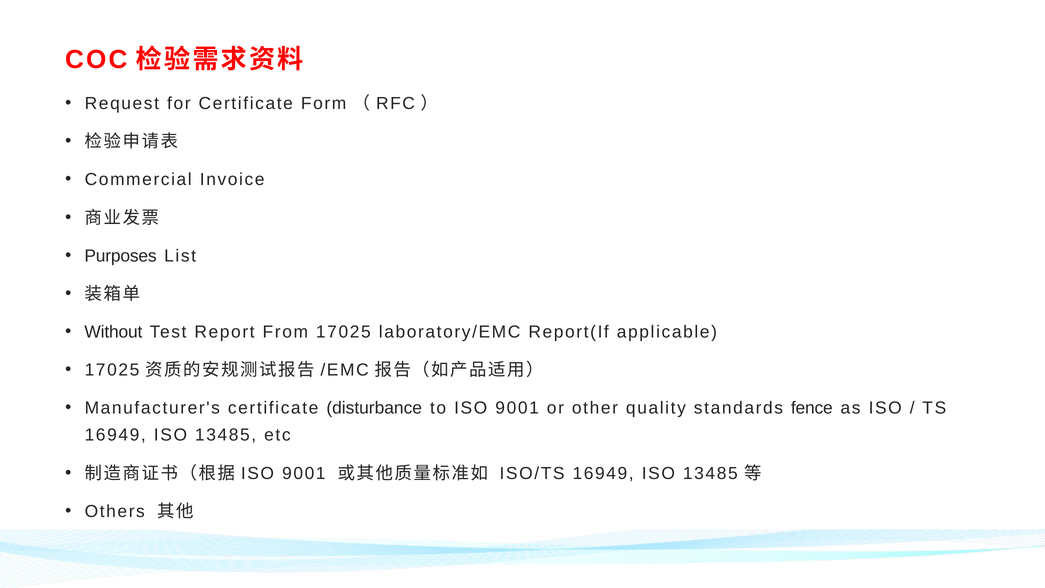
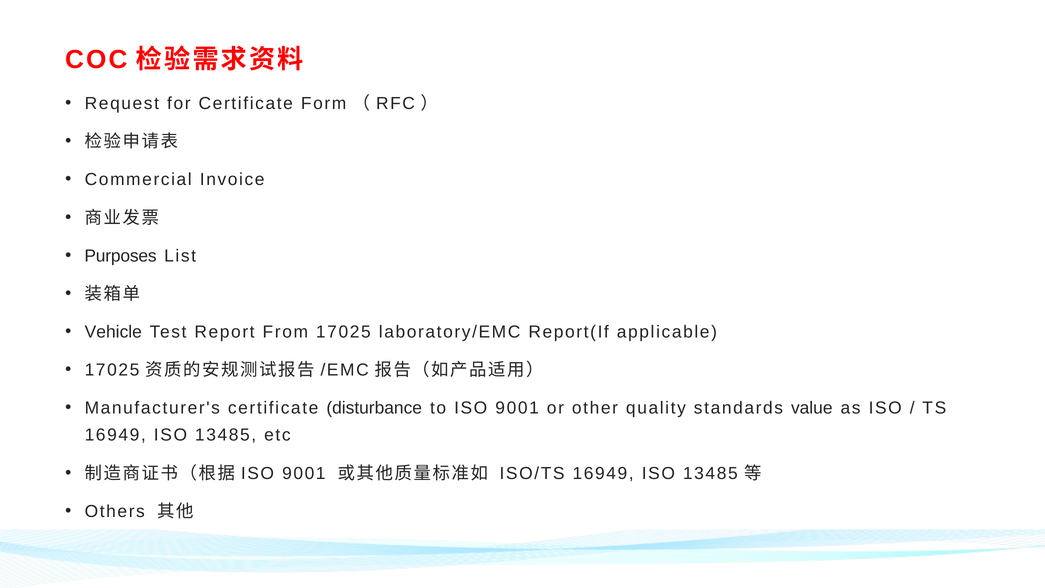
Without: Without -> Vehicle (113, 332)
fence: fence -> value (812, 408)
